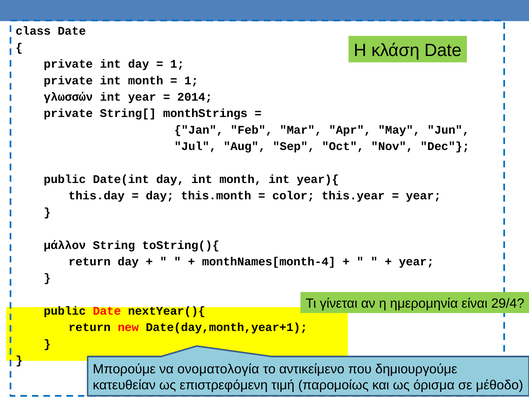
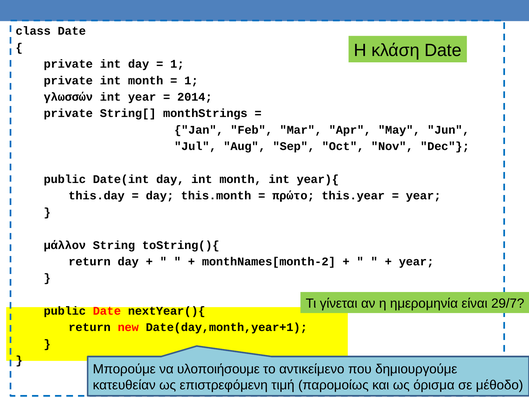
color: color -> πρώτο (293, 196)
monthNames[month-4: monthNames[month-4 -> monthNames[month-2 (269, 261)
29/4: 29/4 -> 29/7 (508, 303)
ονοματολογία: ονοματολογία -> υλοποιήσουμε (218, 369)
